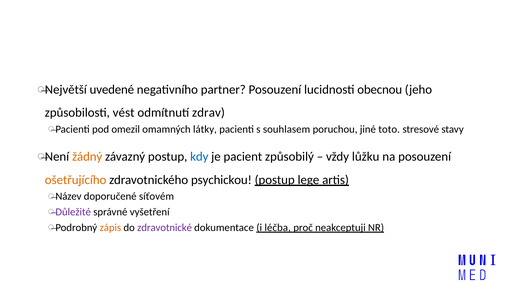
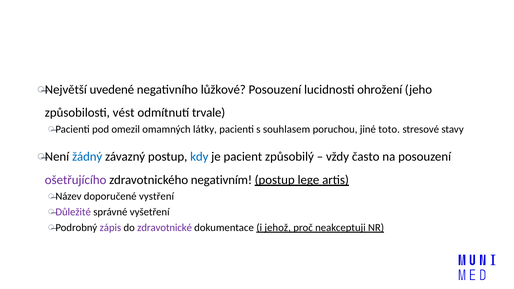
partner: partner -> lůžkové (223, 90)
obecnou: obecnou -> ohrožení (380, 90)
zdrav: zdrav -> trvale (209, 113)
žádný colour: orange -> blue (87, 157)
lůžku: lůžku -> často (366, 157)
ošetřujícího colour: orange -> purple (76, 180)
psychickou: psychickou -> negativním (221, 180)
síťovém: síťovém -> vystření (156, 197)
zápis colour: orange -> purple (110, 228)
léčba: léčba -> jehož (278, 228)
